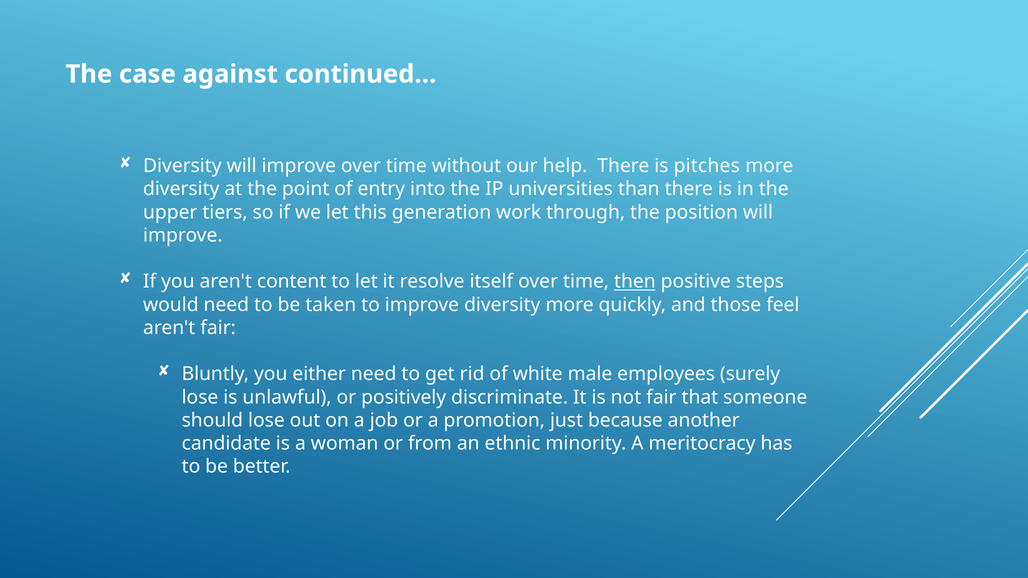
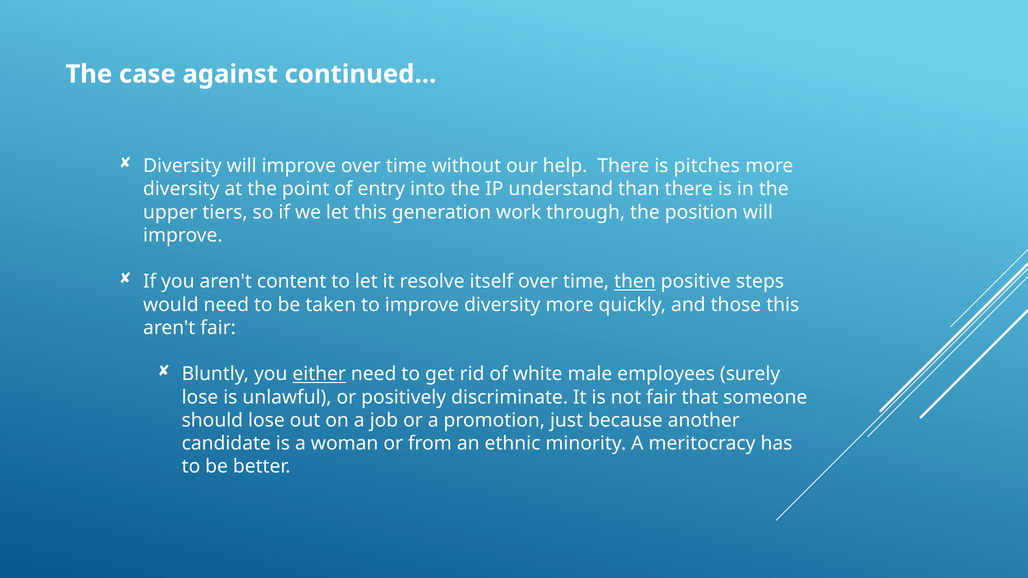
universities: universities -> understand (561, 189)
those feel: feel -> this (783, 305)
either underline: none -> present (319, 374)
